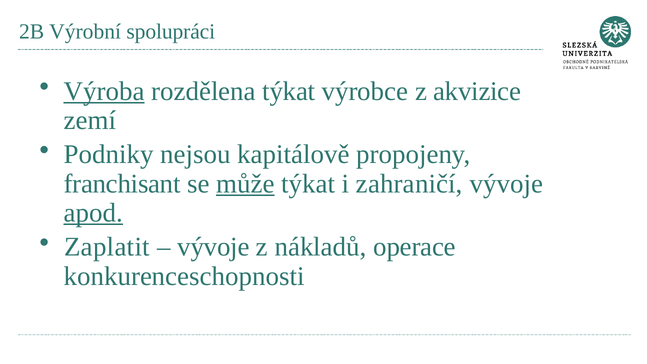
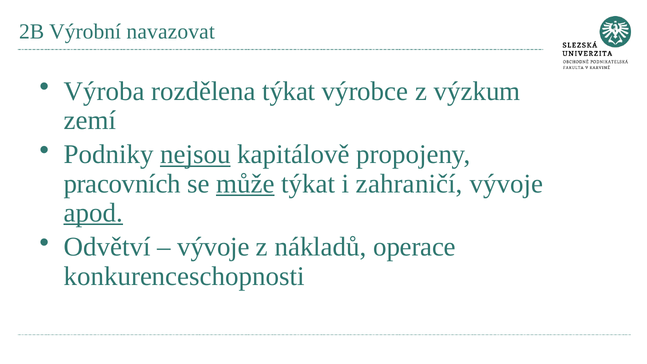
spolupráci: spolupráci -> navazovat (171, 31)
Výroba underline: present -> none (104, 91)
akvizice: akvizice -> výzkum (477, 91)
nejsou underline: none -> present (195, 155)
franchisant: franchisant -> pracovních (122, 184)
Zaplatit: Zaplatit -> Odvětví (107, 247)
